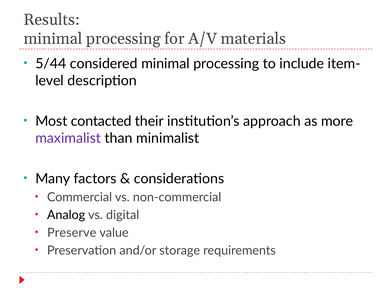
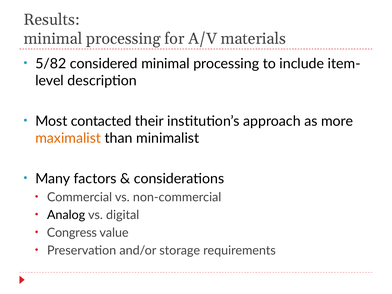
5/44: 5/44 -> 5/82 (51, 64)
maximalist colour: purple -> orange (68, 138)
Preserve: Preserve -> Congress (72, 233)
